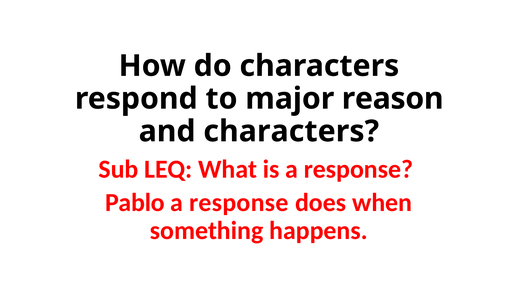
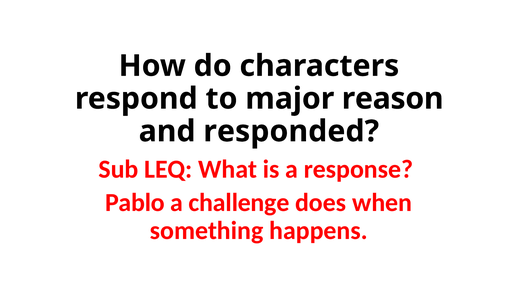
and characters: characters -> responded (291, 131)
response: response -> challenge (239, 202)
